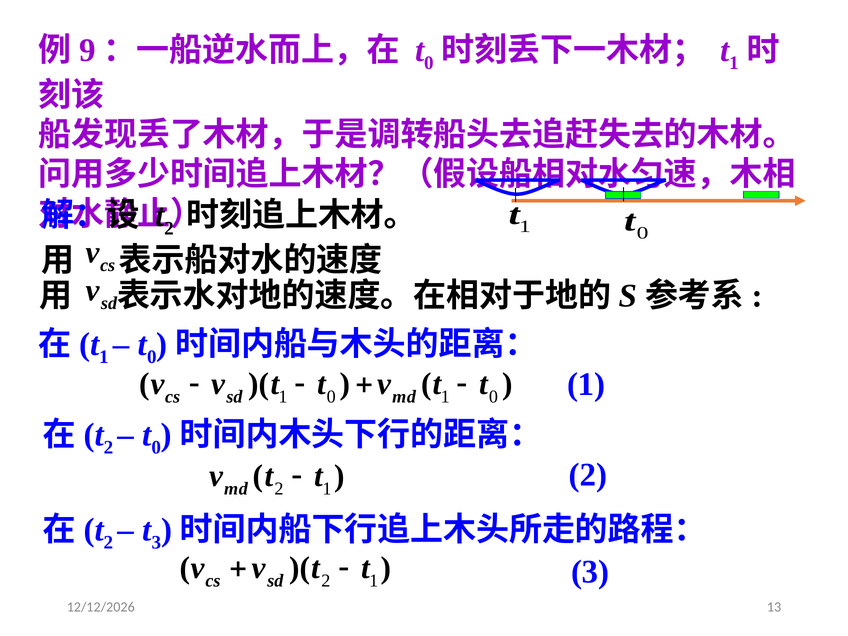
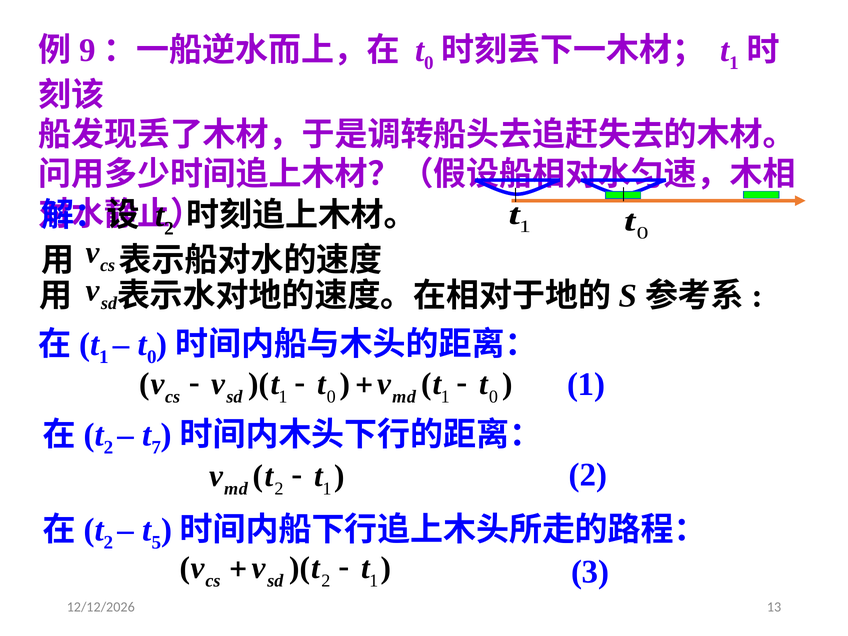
0: 0 -> 7 (156, 447)
3: 3 -> 5 (156, 543)
